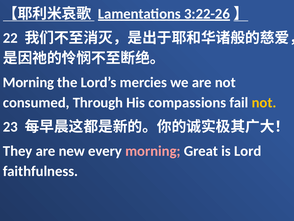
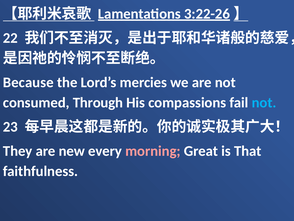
Morning: Morning -> Because (28, 82)
not colour: yellow -> light blue (264, 102)
Lord: Lord -> That (248, 151)
